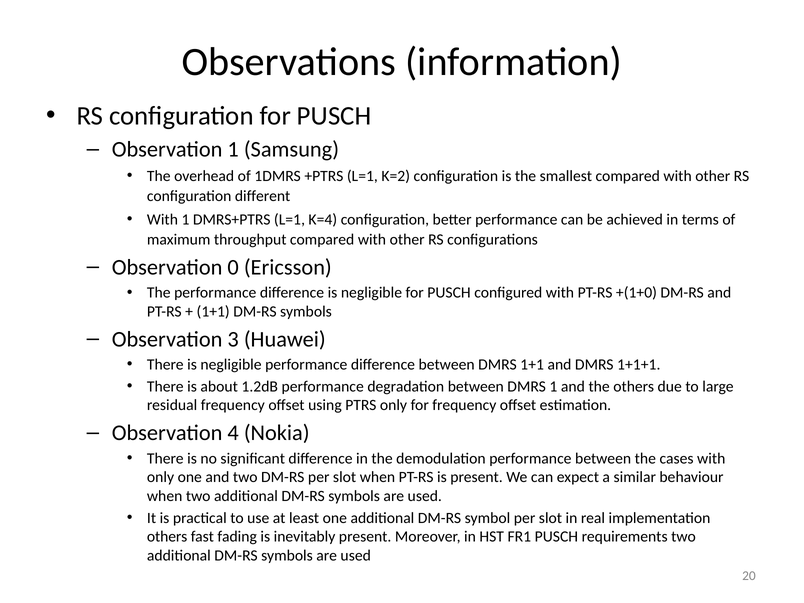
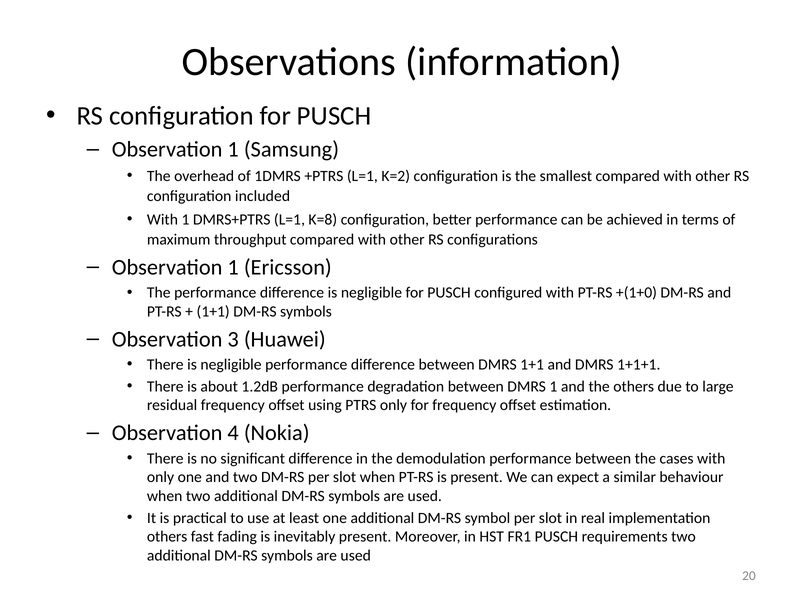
different: different -> included (263, 196)
K=4: K=4 -> K=8 (323, 219)
0: 0 -> 1 (233, 267)
